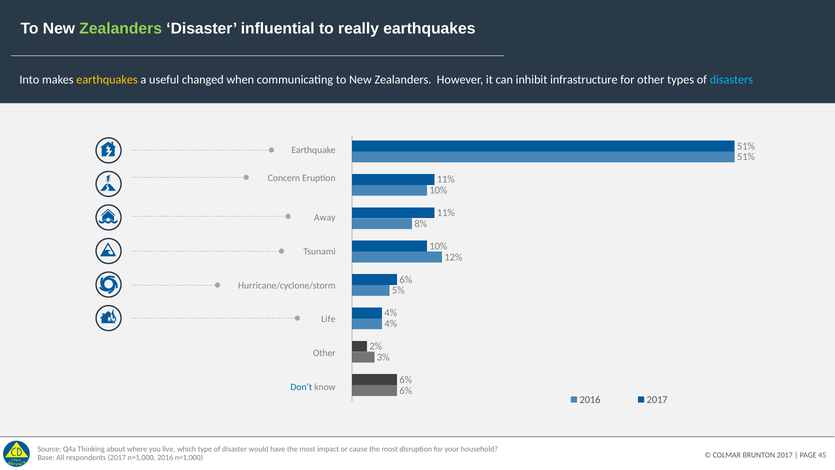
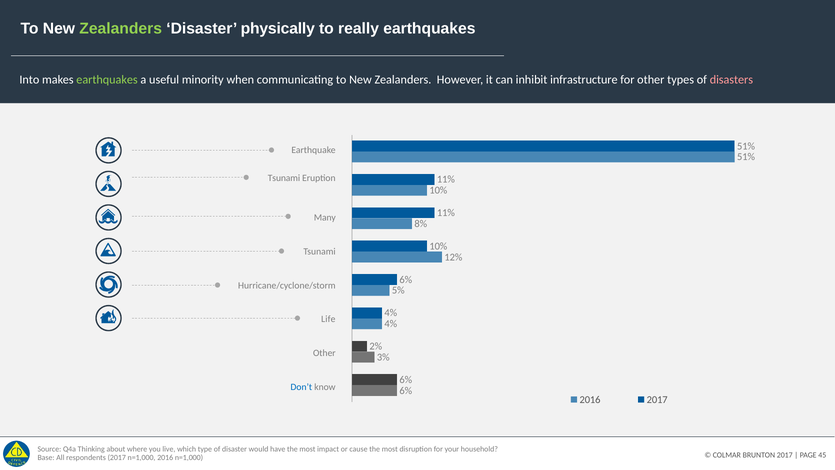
influential: influential -> physically (278, 28)
earthquakes colour: yellow -> light green (107, 80)
changed: changed -> minority (203, 80)
disasters colour: light blue -> pink (731, 80)
Concern: Concern -> Tsunami (284, 178)
Away: Away -> Many (325, 218)
